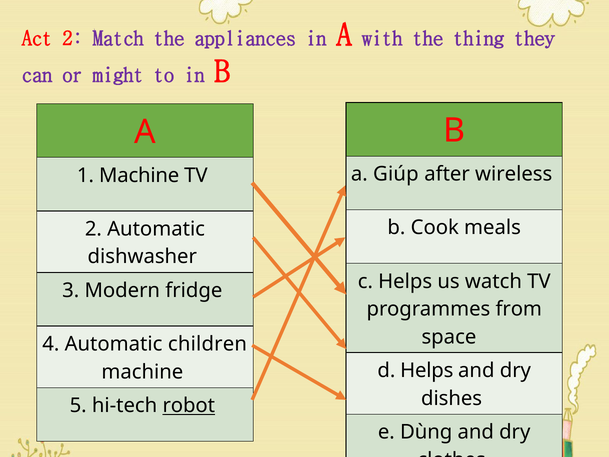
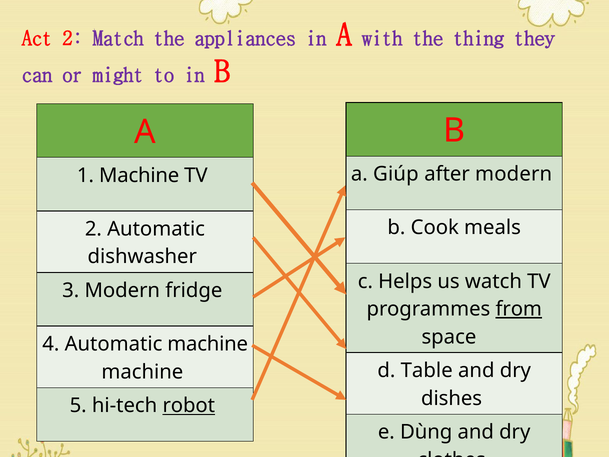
after wireless: wireless -> modern (514, 174)
from underline: none -> present (519, 309)
Automatic children: children -> machine (208, 344)
d Helps: Helps -> Table (427, 370)
